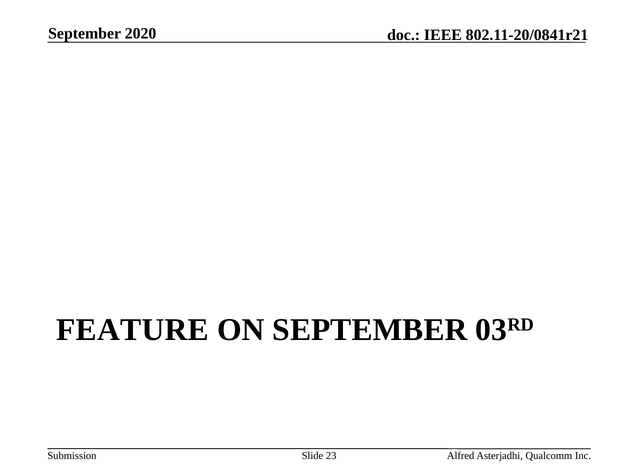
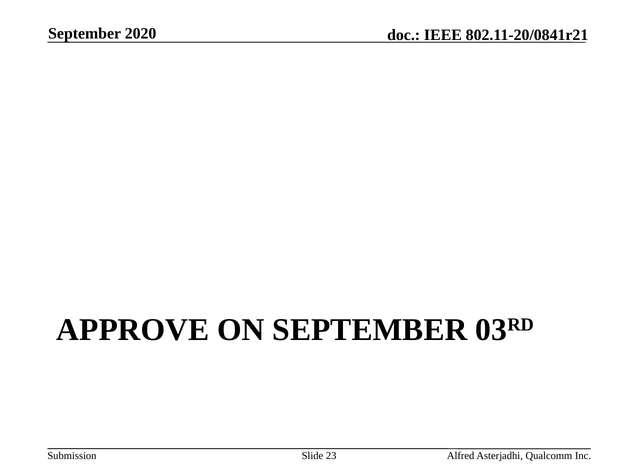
FEATURE: FEATURE -> APPROVE (133, 329)
